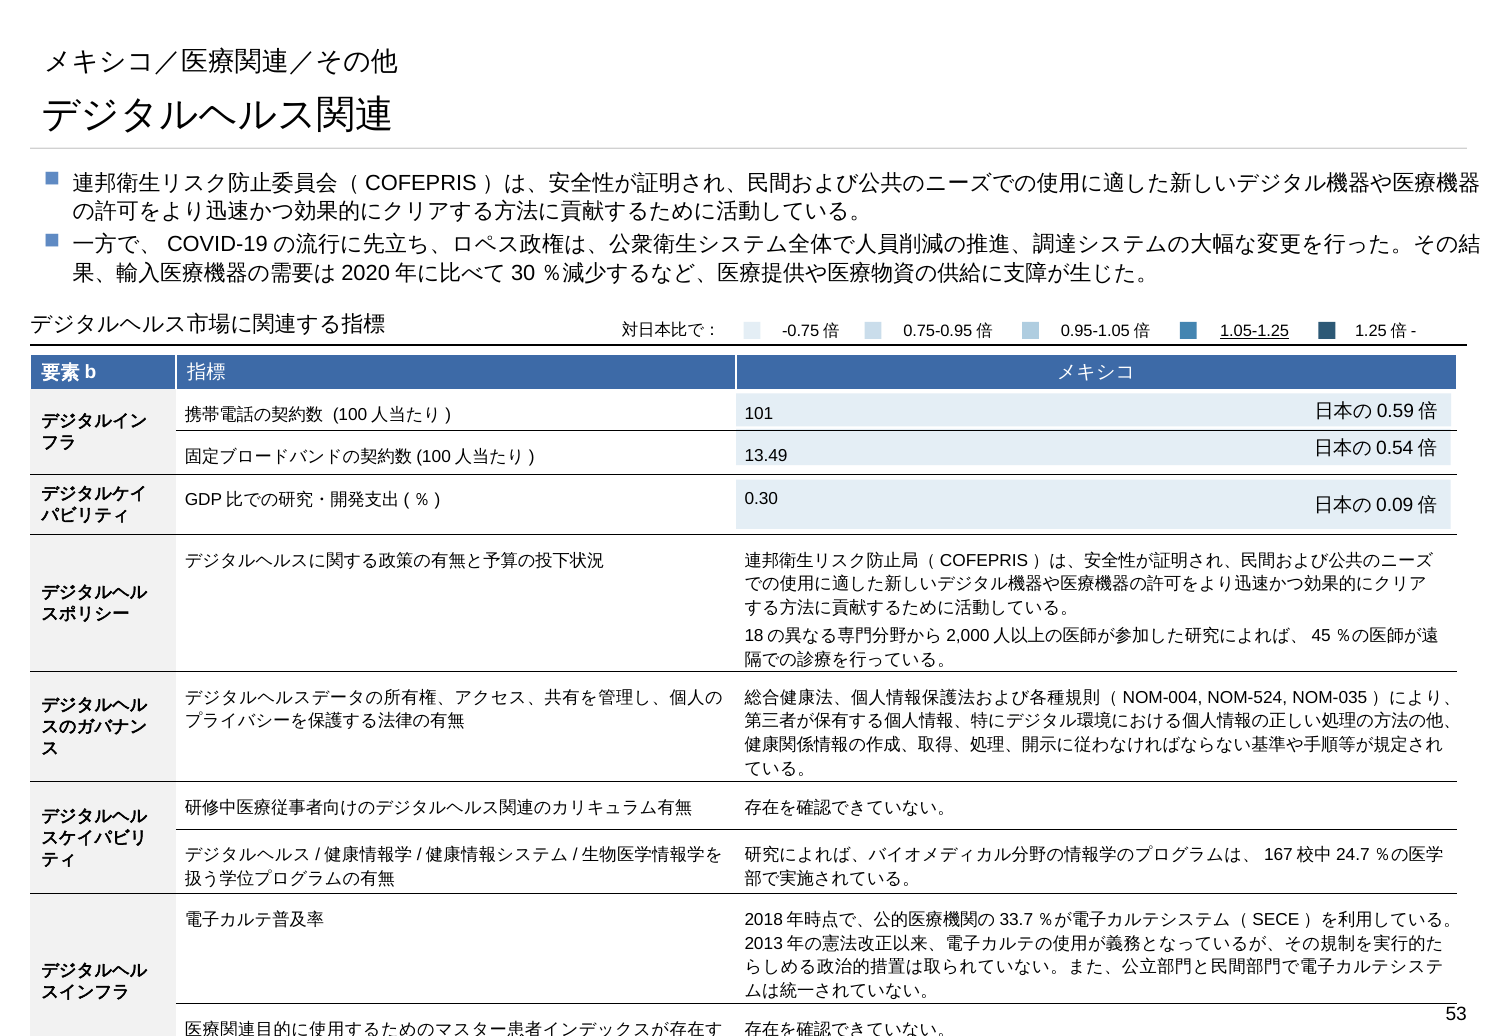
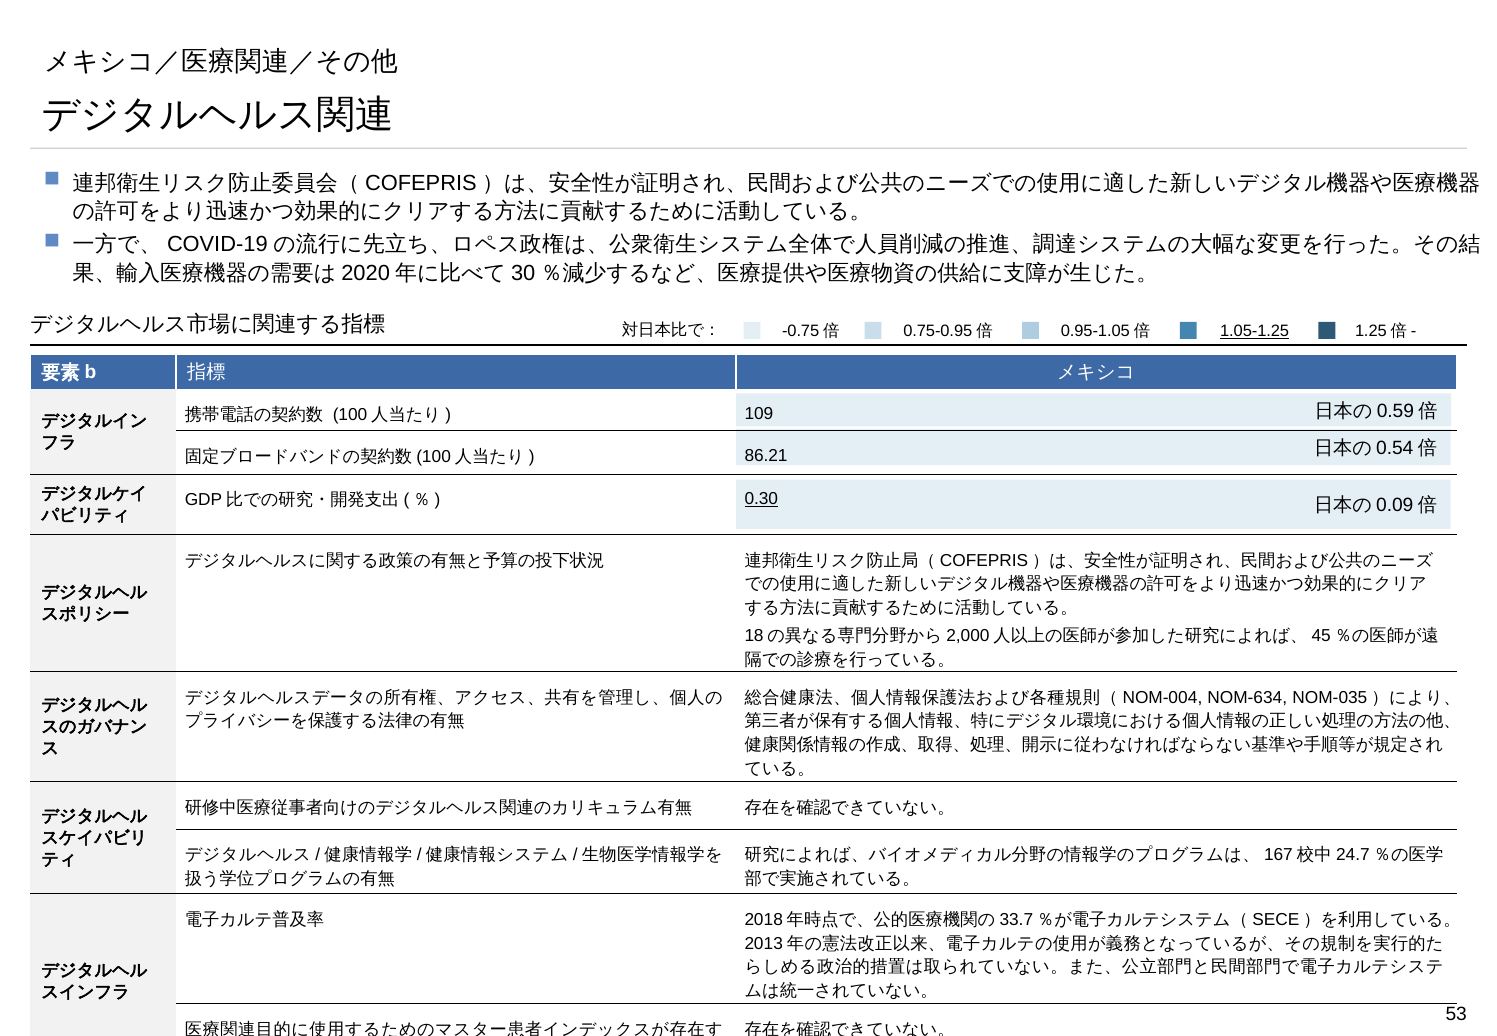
101: 101 -> 109 (759, 414)
13.49: 13.49 -> 86.21 (766, 456)
0.30 underline: none -> present (761, 499)
NOM-524: NOM-524 -> NOM-634 (1247, 698)
